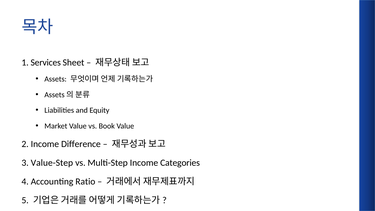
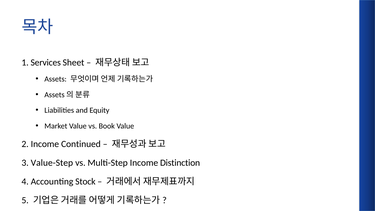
Difference: Difference -> Continued (81, 144)
Categories: Categories -> Distinction (180, 163)
Ratio: Ratio -> Stock (85, 181)
